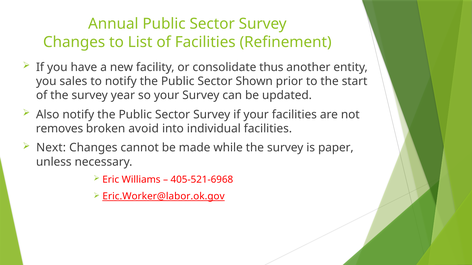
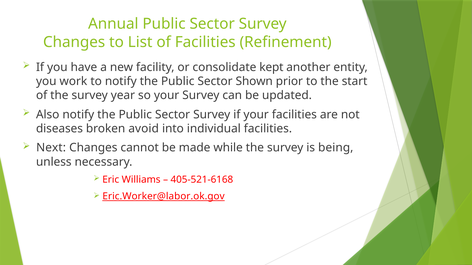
thus: thus -> kept (271, 67)
sales: sales -> work (73, 81)
removes: removes -> diseases (59, 129)
paper: paper -> being (336, 148)
405-521-6968: 405-521-6968 -> 405-521-6168 (202, 180)
